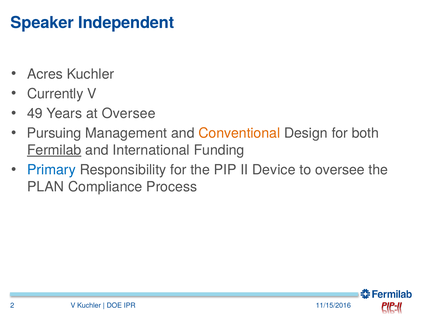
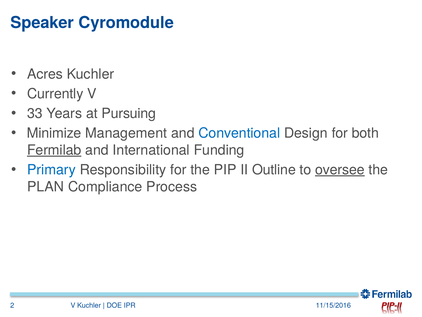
Independent: Independent -> Cyromodule (126, 23)
49: 49 -> 33 (35, 113)
at Oversee: Oversee -> Pursuing (129, 113)
Pursuing: Pursuing -> Minimize (54, 133)
Conventional colour: orange -> blue (239, 133)
Device: Device -> Outline (274, 170)
oversee underline: none -> present (340, 170)
